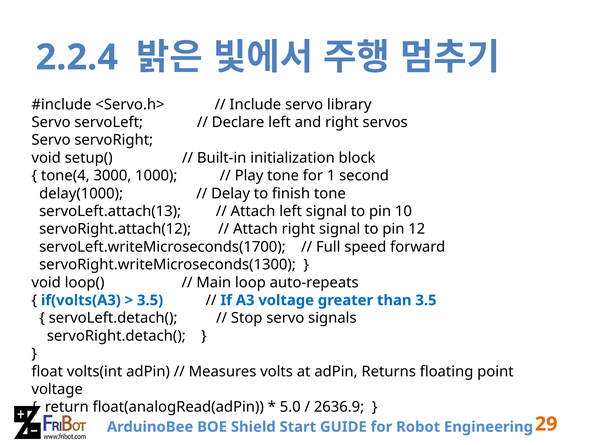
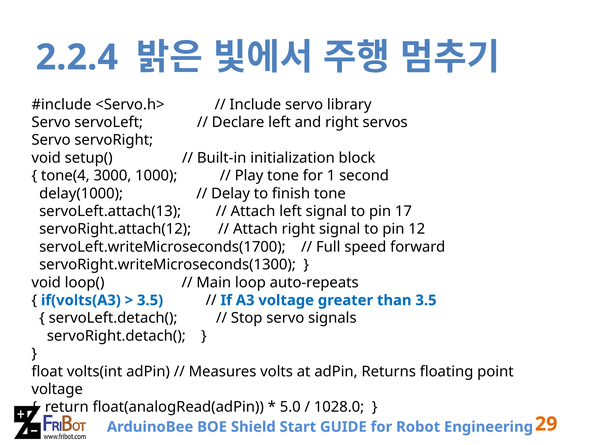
10: 10 -> 17 (403, 211)
2636.9: 2636.9 -> 1028.0 (339, 407)
